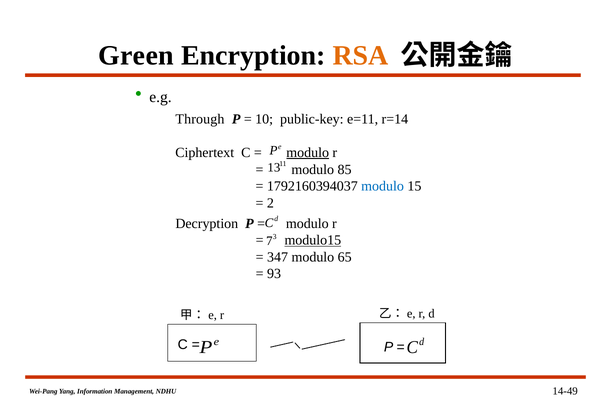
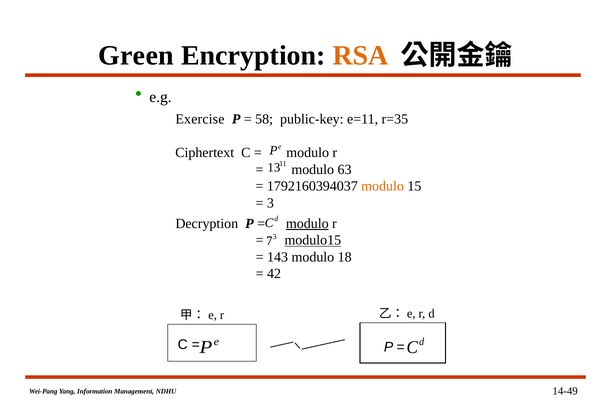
Through: Through -> Exercise (200, 119)
10: 10 -> 58 (264, 119)
r=14: r=14 -> r=35 (395, 119)
modulo underline: present -> none (308, 153)
85: 85 -> 63 (345, 170)
modulo colour: blue -> orange (383, 186)
2: 2 -> 3 (270, 203)
modulo underline: none -> present (307, 224)
347: 347 -> 143 (278, 257)
65: 65 -> 18 (345, 257)
93: 93 -> 42 (274, 274)
